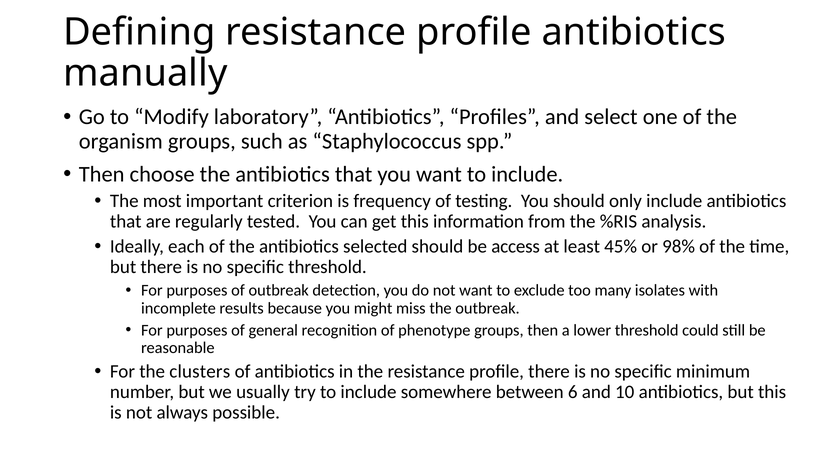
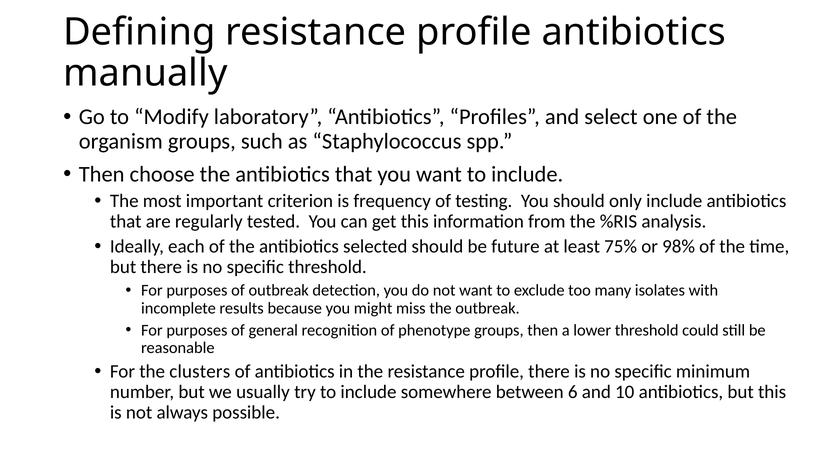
access: access -> future (515, 246)
45%: 45% -> 75% (621, 246)
